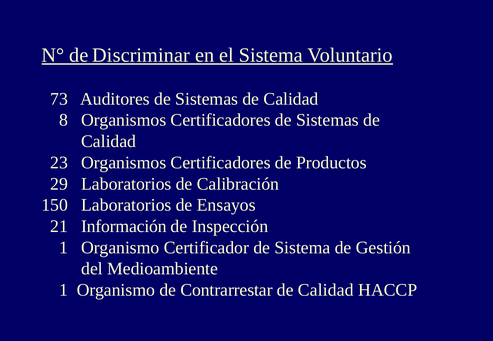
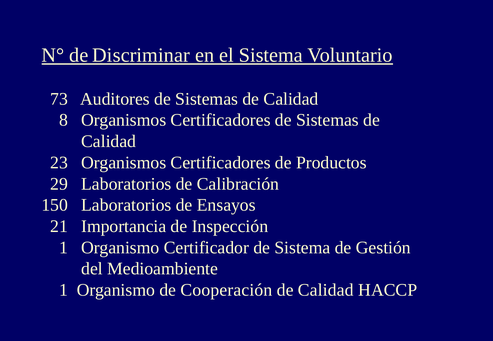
Información: Información -> Importancia (124, 226)
Contrarrestar: Contrarrestar -> Cooperación (226, 290)
